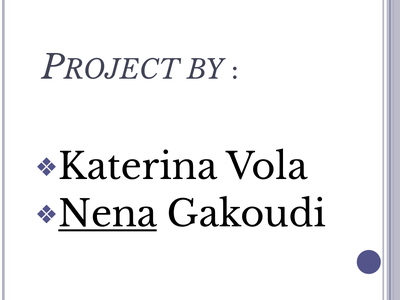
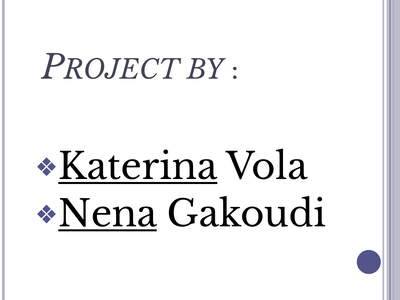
Katerina underline: none -> present (138, 167)
